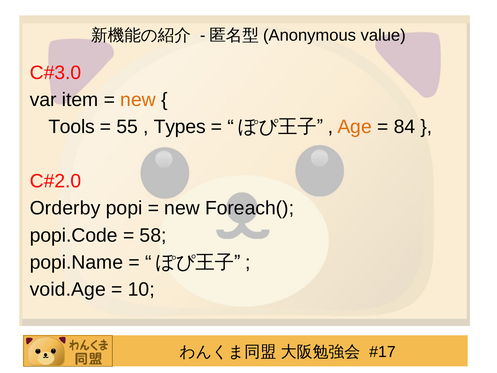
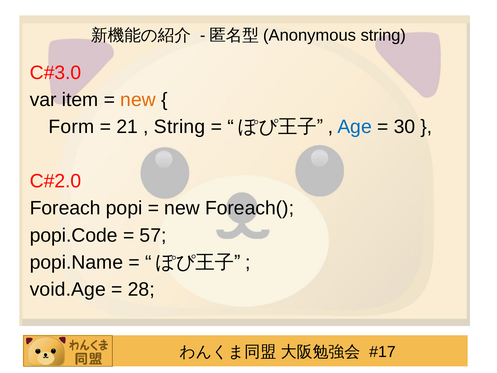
value: value -> string (383, 35)
Tools: Tools -> Form (71, 127)
55: 55 -> 21 (127, 127)
Types: Types -> String (180, 127)
Age colour: orange -> blue (355, 127)
84: 84 -> 30 (404, 127)
Orderby: Orderby -> Foreach (65, 208)
58: 58 -> 57 (153, 235)
10: 10 -> 28 (141, 289)
